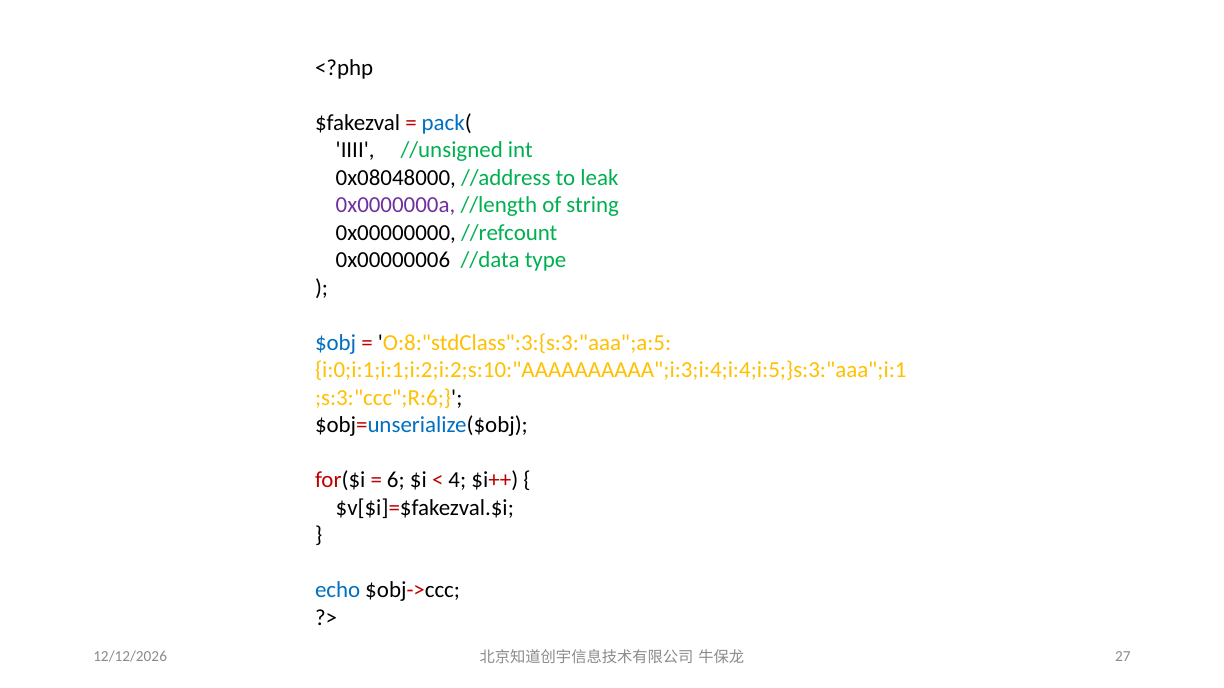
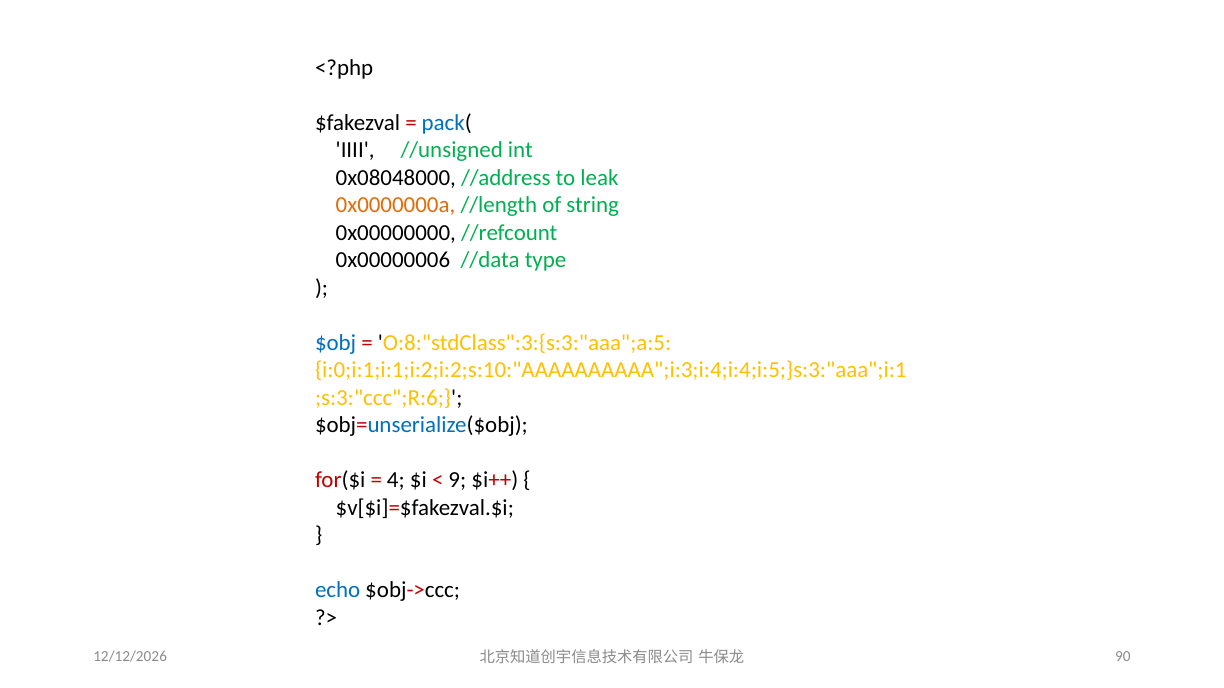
0x0000000a colour: purple -> orange (395, 205)
6: 6 -> 4 (396, 481)
4: 4 -> 9 (457, 481)
27: 27 -> 90 (1123, 657)
